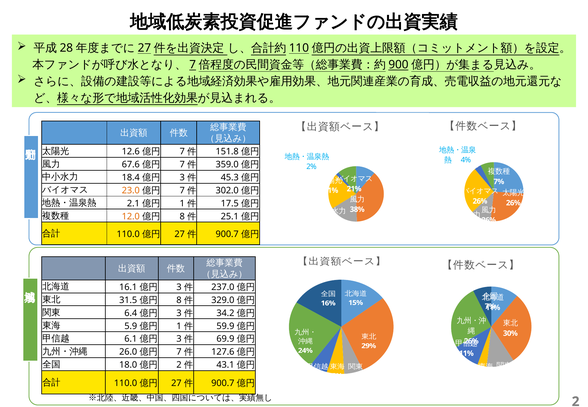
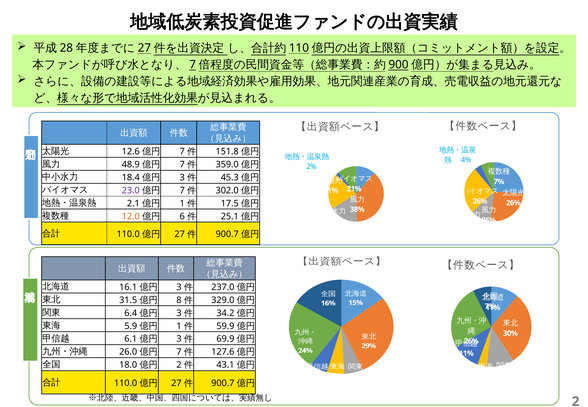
67.6: 67.6 -> 48.9 (131, 165)
23.0 colour: orange -> purple (131, 190)
8: 8 -> 6 (182, 216)
